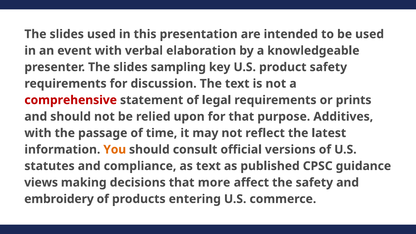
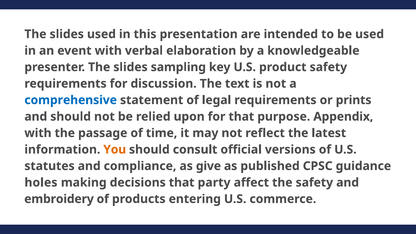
comprehensive colour: red -> blue (71, 100)
Additives: Additives -> Appendix (343, 117)
as text: text -> give (208, 166)
views: views -> holes (41, 183)
more: more -> party (214, 183)
